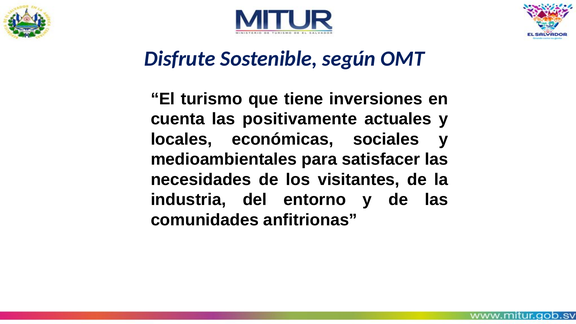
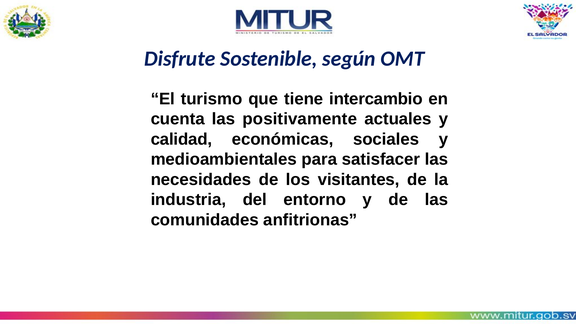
inversiones: inversiones -> intercambio (376, 99)
locales: locales -> calidad (181, 139)
